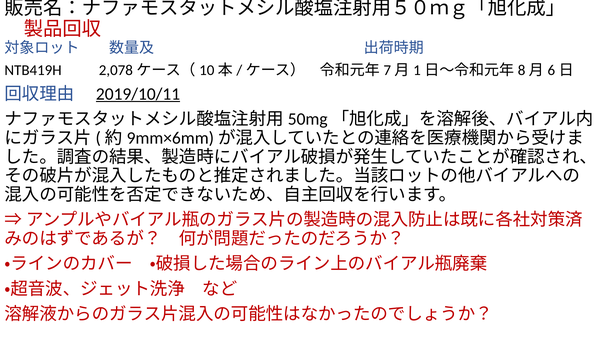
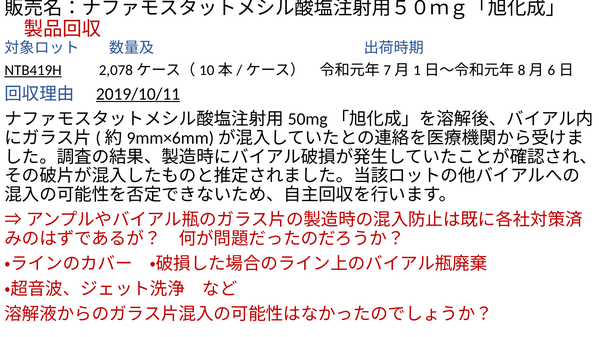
NTB419H underline: none -> present (33, 70)
